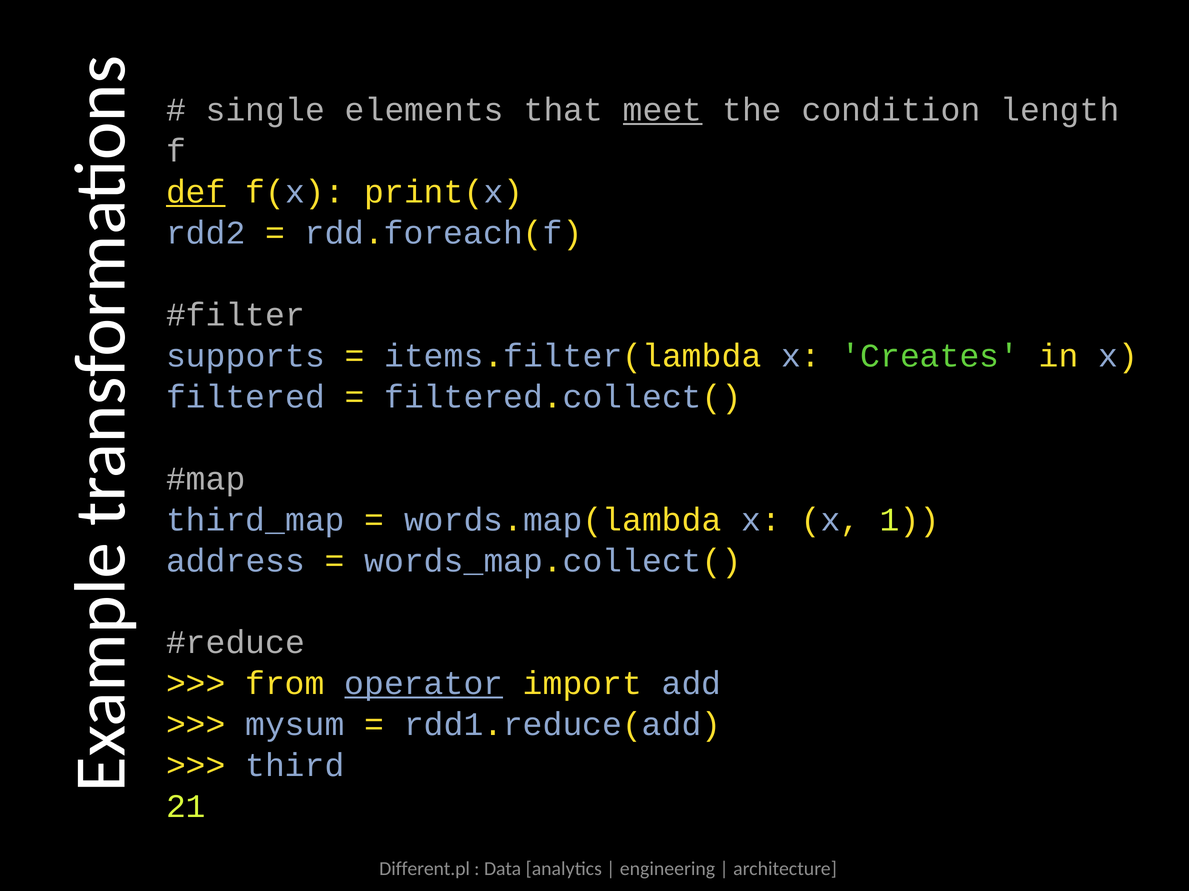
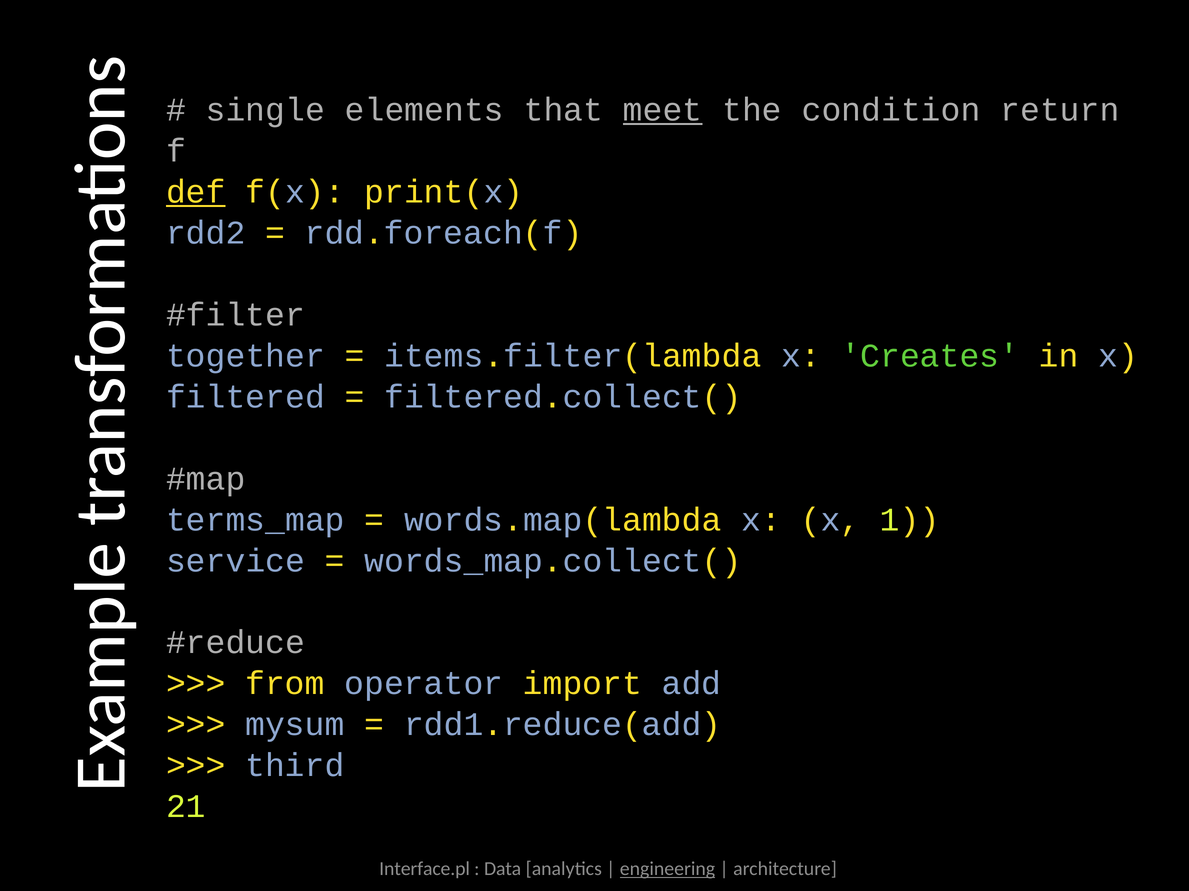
length: length -> return (1060, 110)
supports: supports -> together (245, 356)
third_map: third_map -> terms_map (255, 520)
address: address -> service (236, 561)
operator underline: present -> none (424, 684)
Different.pl: Different.pl -> Interface.pl (425, 870)
engineering underline: none -> present (668, 870)
